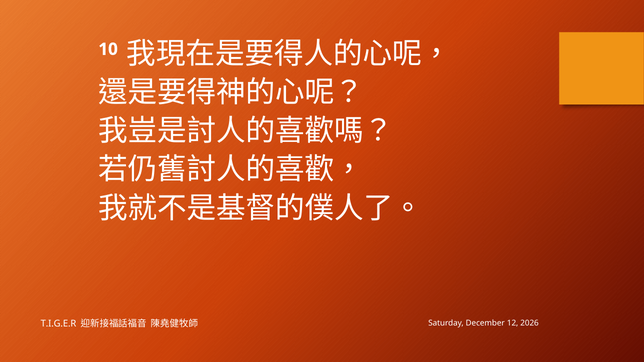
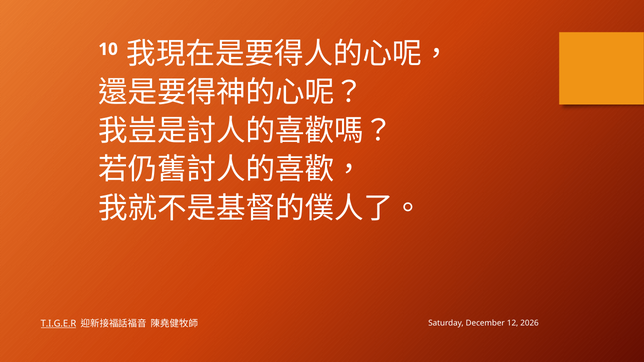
T.I.G.E.R underline: none -> present (58, 324)
